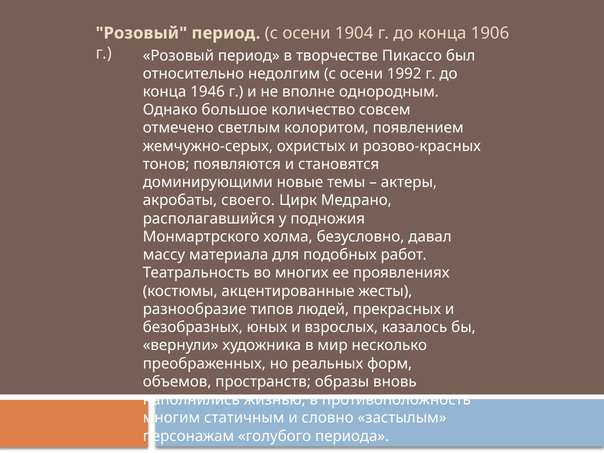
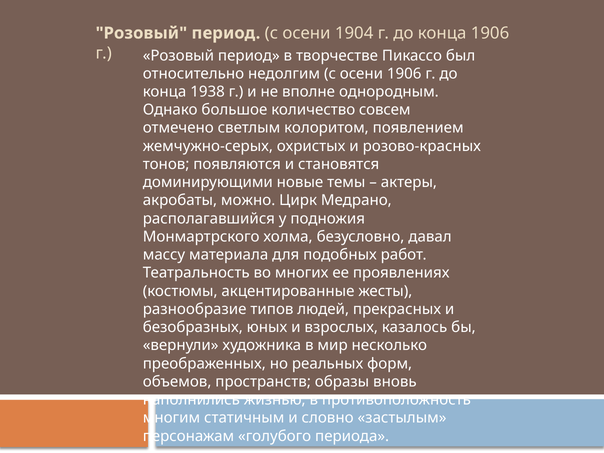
осени 1992: 1992 -> 1906 (404, 74)
1946: 1946 -> 1938 (208, 92)
своего: своего -> можно (248, 200)
